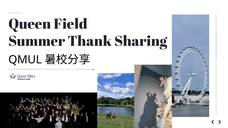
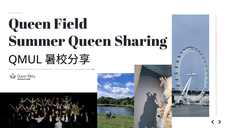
Summer Thank: Thank -> Queen (90, 41)
